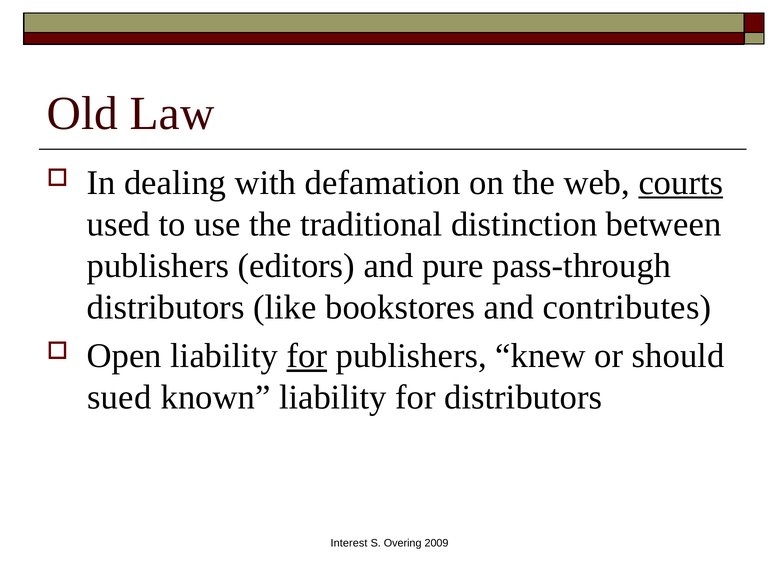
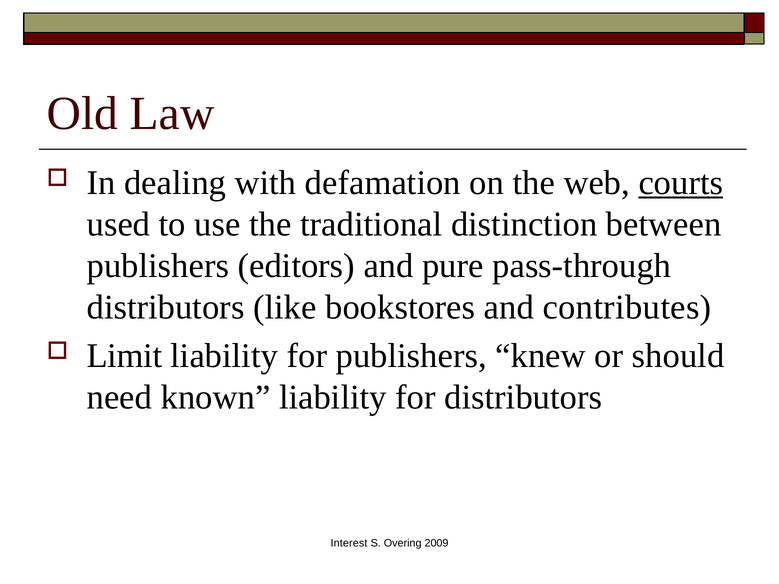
Open: Open -> Limit (124, 356)
for underline: present -> none (307, 356)
sued: sued -> need (119, 398)
